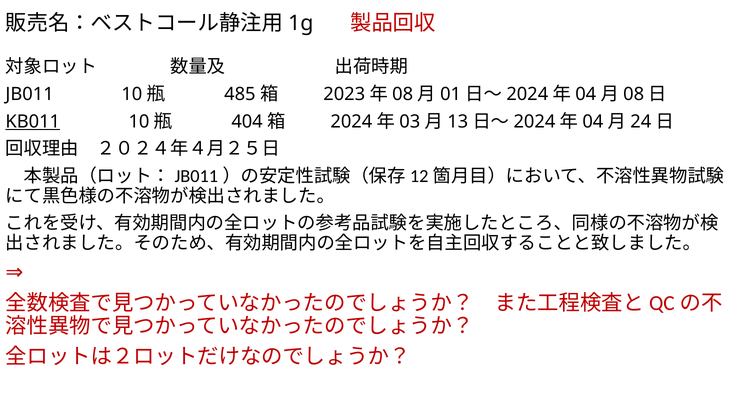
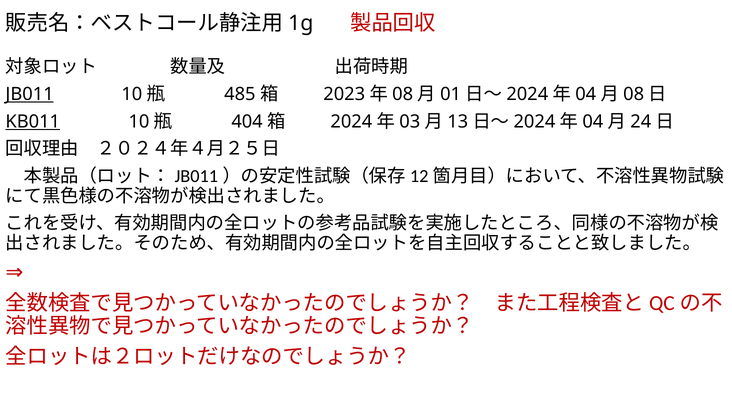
JB011 underline: none -> present (30, 94)
